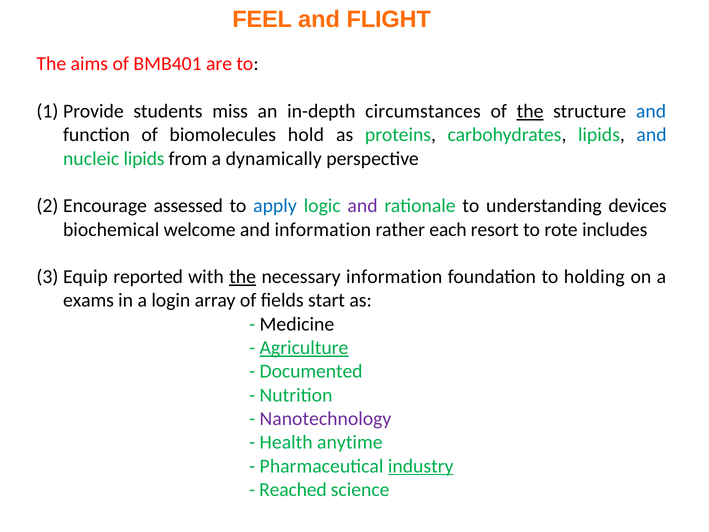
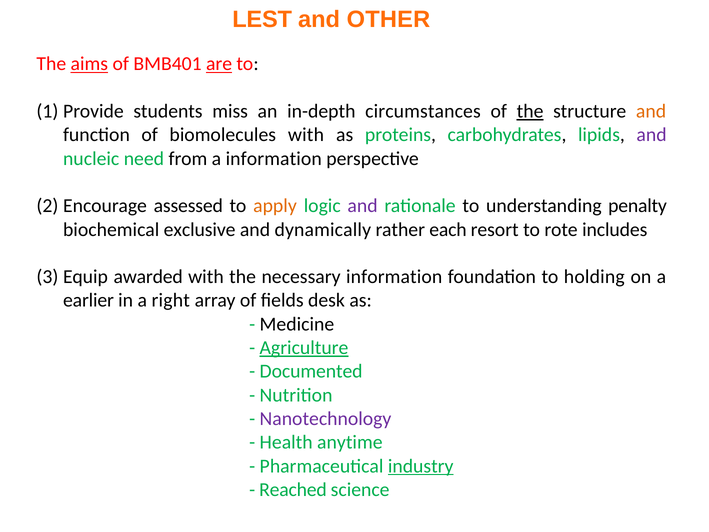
FEEL: FEEL -> LEST (262, 19)
FLIGHT: FLIGHT -> OTHER (388, 19)
aims underline: none -> present (89, 64)
are underline: none -> present (219, 64)
and colour: blue -> orange (651, 111)
biomolecules hold: hold -> with (306, 135)
and colour: blue -> purple (652, 135)
nucleic lipids: lipids -> need (144, 158)
a dynamically: dynamically -> information (274, 158)
apply colour: blue -> orange (275, 206)
devices: devices -> penalty (638, 206)
welcome: welcome -> exclusive (200, 229)
and information: information -> dynamically (323, 229)
reported: reported -> awarded (148, 277)
the underline: present -> none (243, 277)
exams: exams -> earlier (89, 300)
login: login -> right (171, 300)
start: start -> desk (326, 300)
